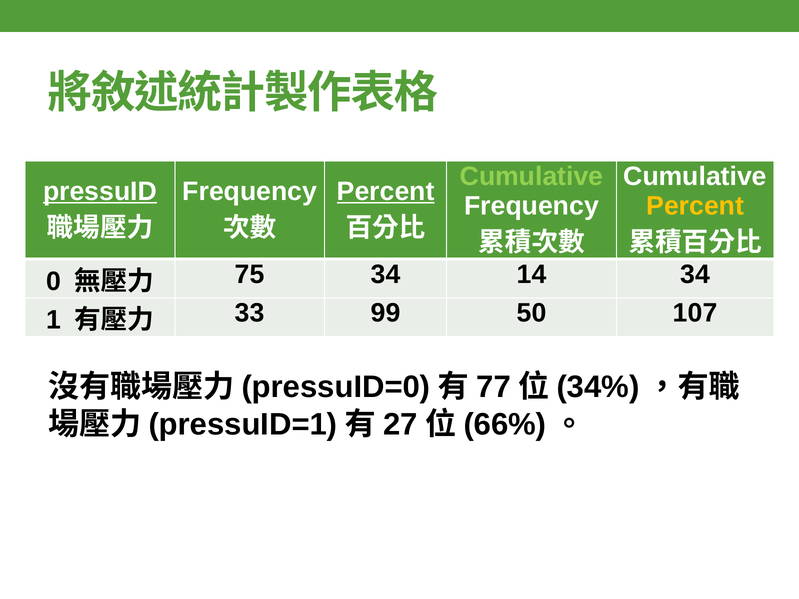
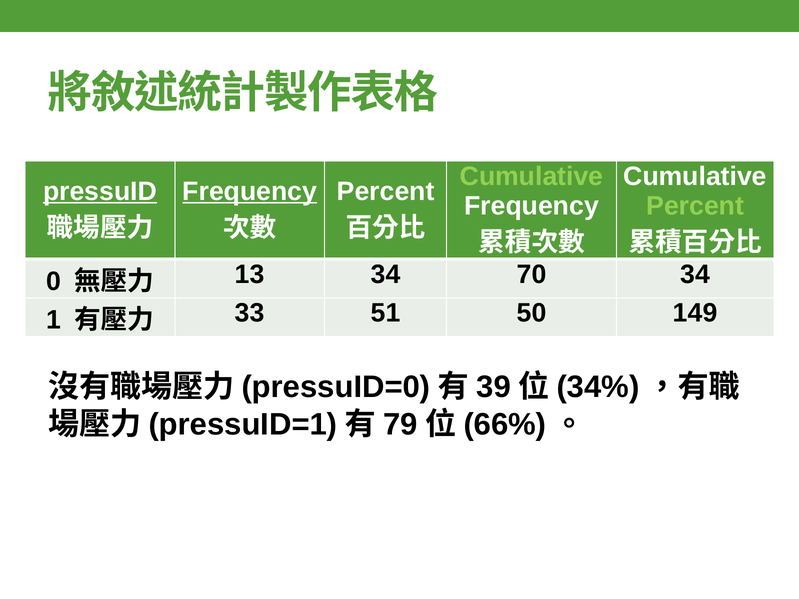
Frequency underline: none -> present (250, 191)
Percent underline: present -> none (386, 191)
Percent colour: yellow -> light green (695, 206)
75: 75 -> 13 (250, 275)
14: 14 -> 70 (532, 275)
99: 99 -> 51 (386, 313)
107: 107 -> 149 (695, 313)
77: 77 -> 39 (494, 387)
27: 27 -> 79 (400, 425)
